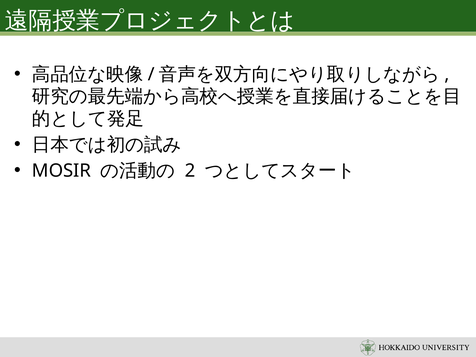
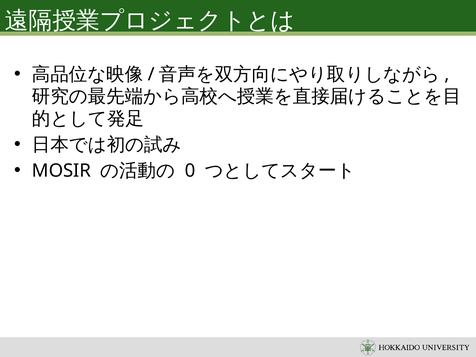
2: 2 -> 0 (190, 171)
